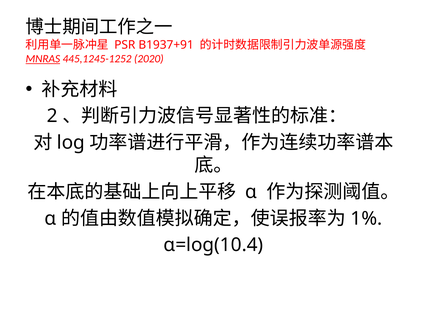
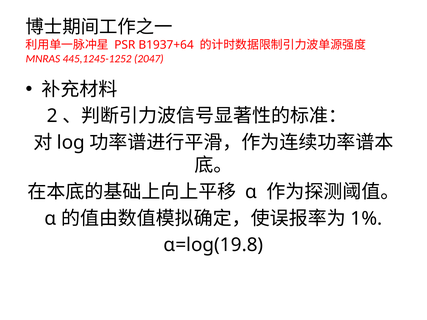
B1937+91: B1937+91 -> B1937+64 (166, 45)
MNRAS underline: present -> none (43, 59)
2020: 2020 -> 2047 (149, 59)
α=log(10.4: α=log(10.4 -> α=log(19.8 (213, 245)
